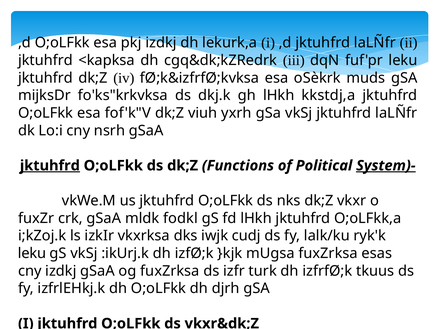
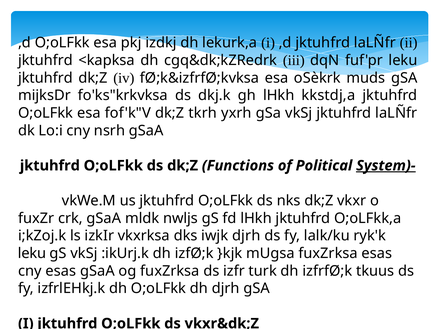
viuh: viuh -> tkrh (203, 113)
jktuhfrd underline: present -> none (50, 166)
fodkl: fodkl -> nwljs (181, 218)
iwjk cudj: cudj -> djrh (246, 236)
cny izdkj: izdkj -> esas (61, 271)
